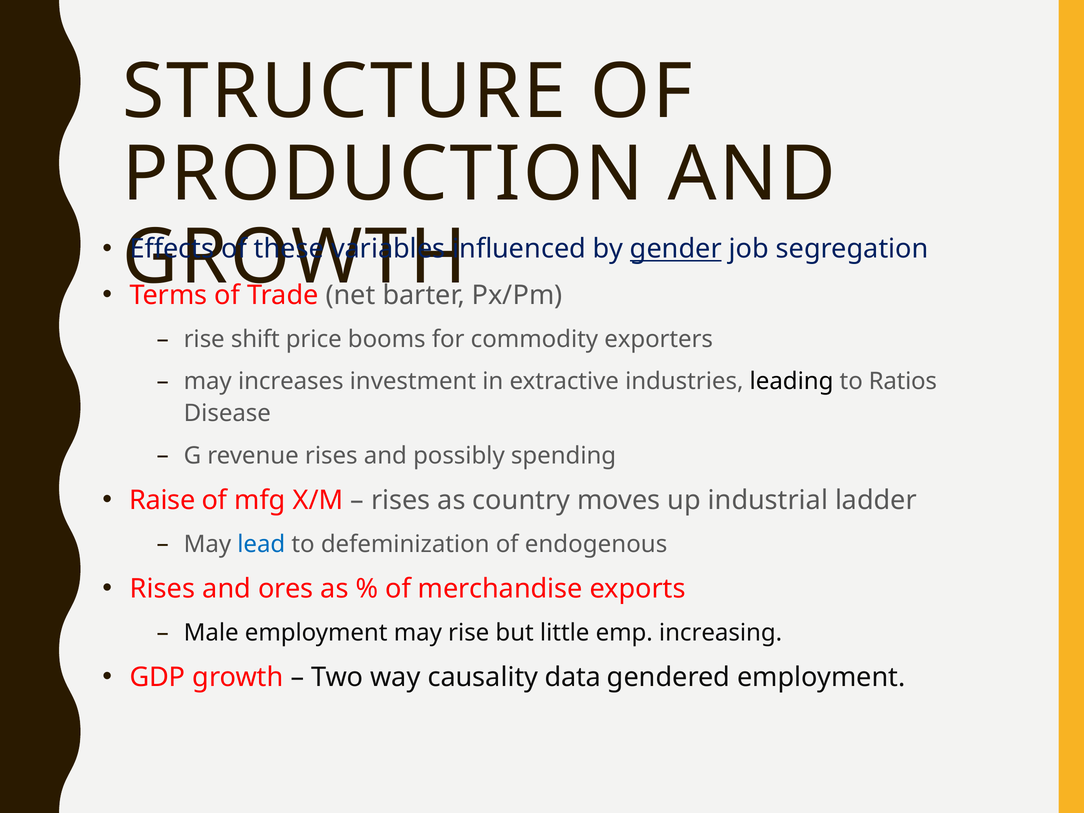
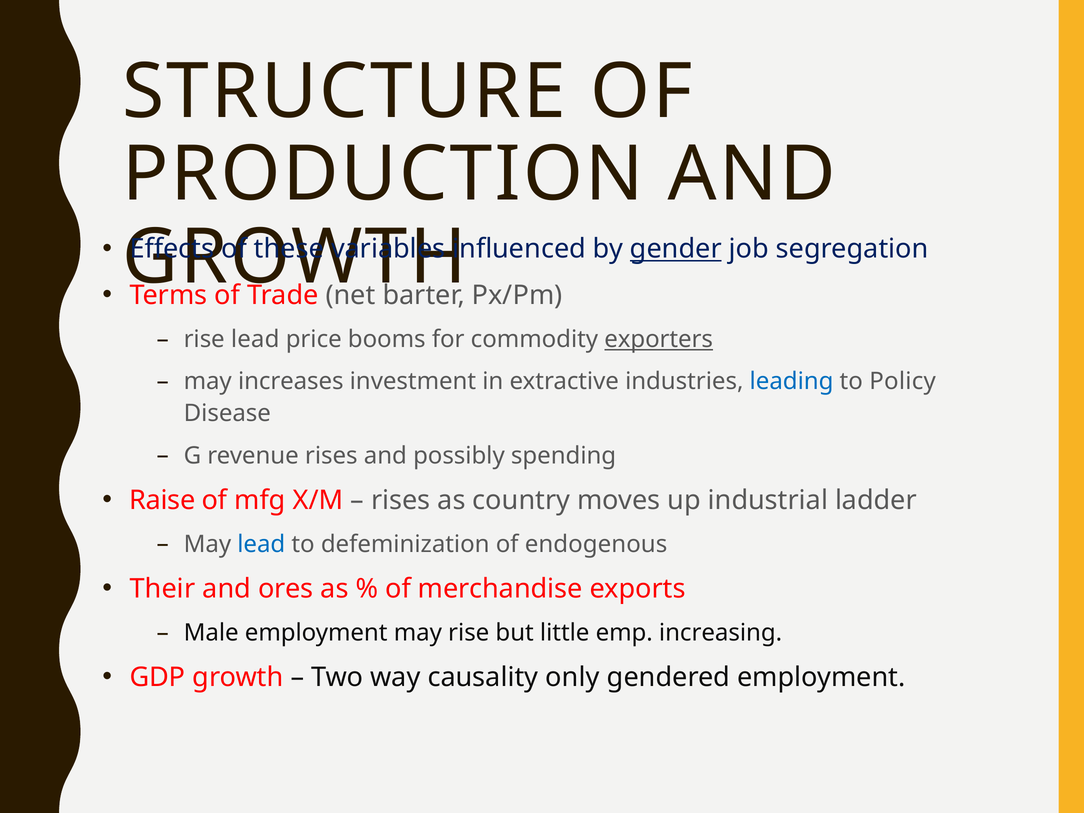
rise shift: shift -> lead (255, 339)
exporters underline: none -> present (659, 339)
leading colour: black -> blue (792, 382)
Ratios: Ratios -> Policy (903, 382)
Rises: Rises -> Their (162, 589)
data: data -> only (573, 677)
